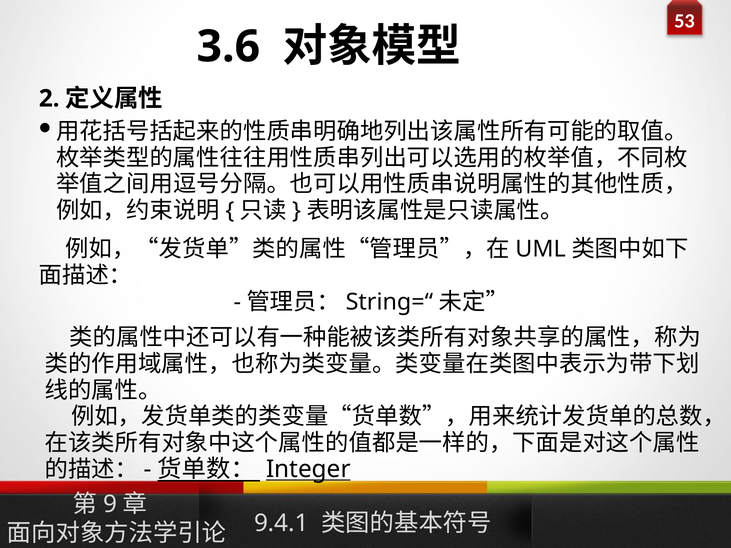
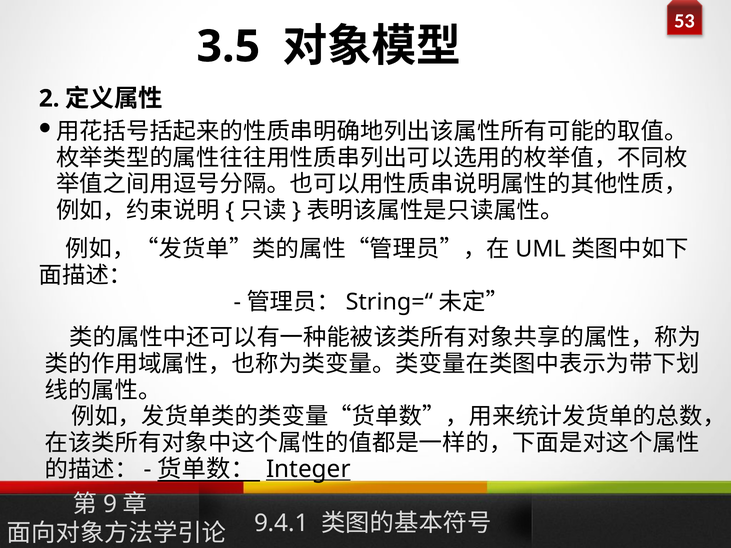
3.6: 3.6 -> 3.5 (228, 47)
